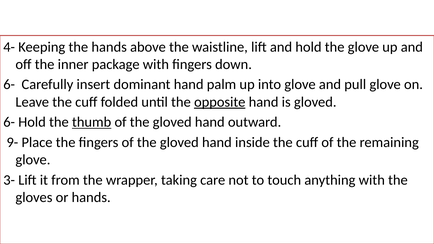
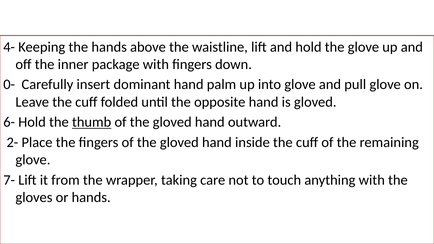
6-: 6- -> 0- (9, 85)
opposite underline: present -> none (220, 102)
9-: 9- -> 2- (12, 143)
3-: 3- -> 7- (9, 180)
